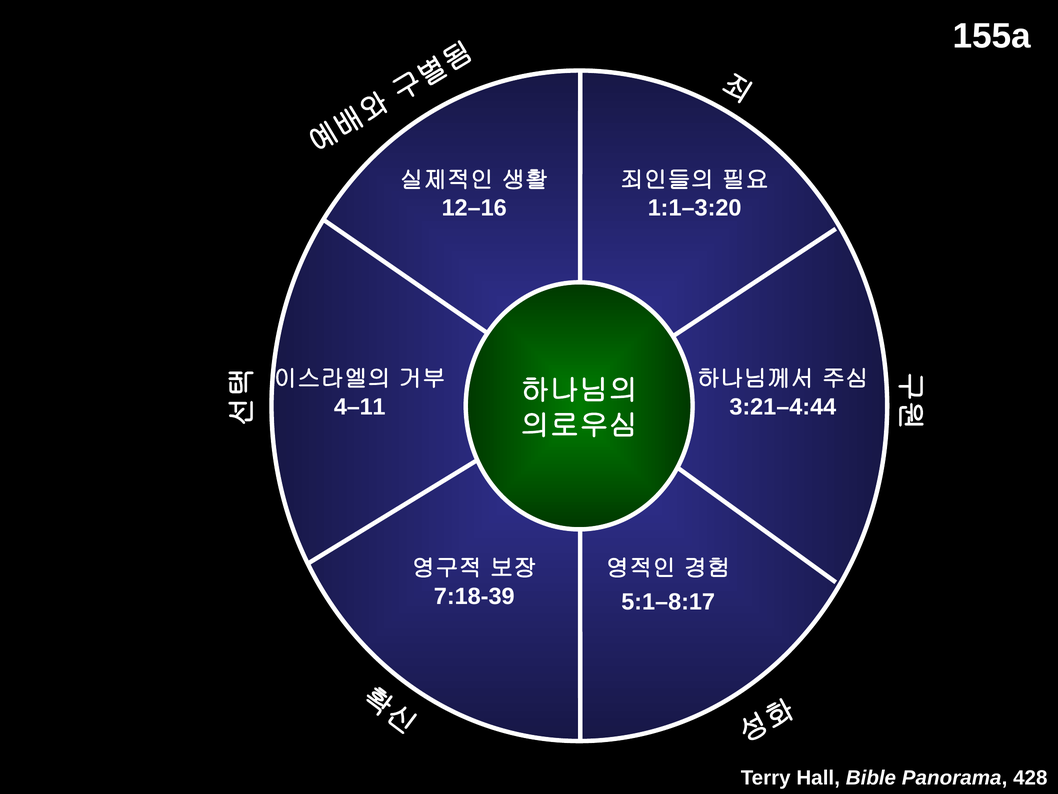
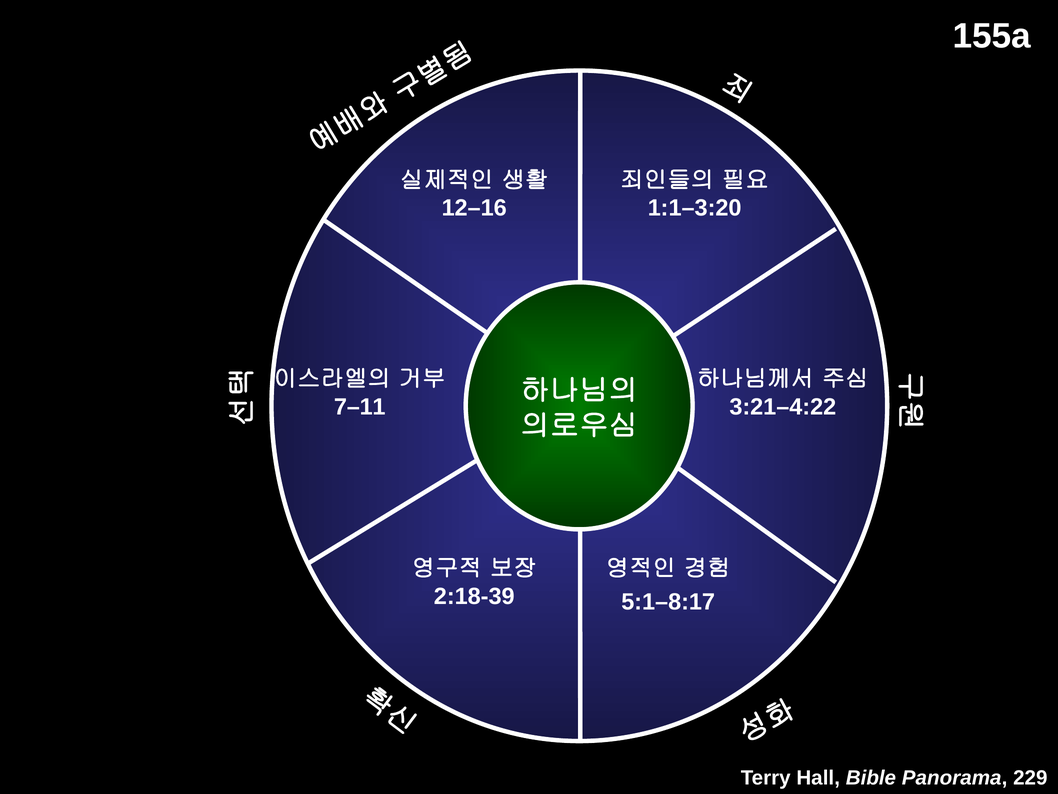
4–11: 4–11 -> 7–11 (360, 407)
3:21–4:44: 3:21–4:44 -> 3:21–4:22 (783, 407)
7:18-39: 7:18-39 -> 2:18-39 (474, 596)
428: 428 -> 229 (1030, 777)
